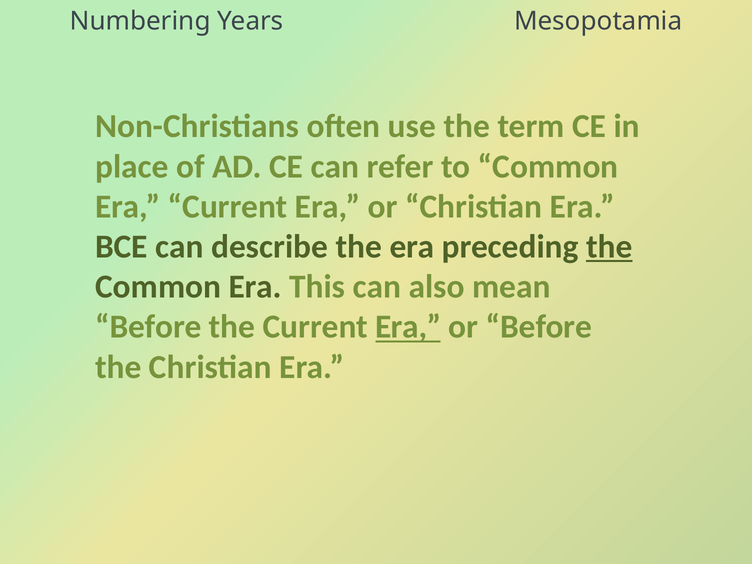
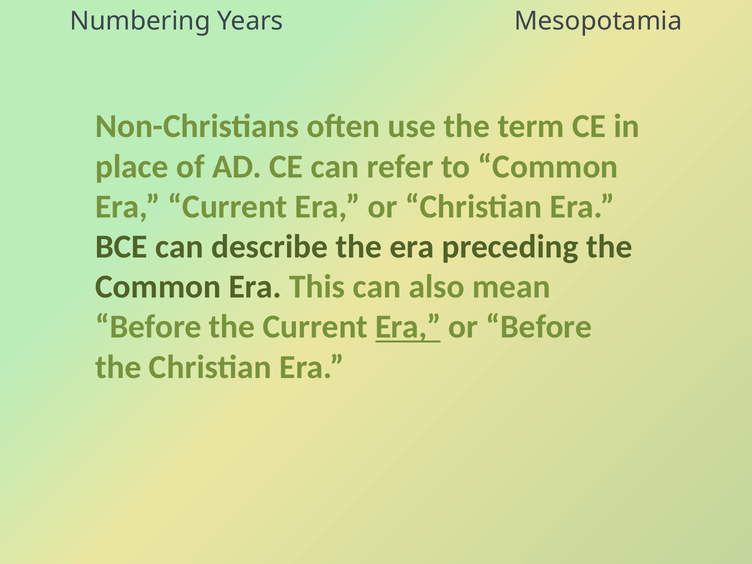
the underline: present -> none (609, 247)
